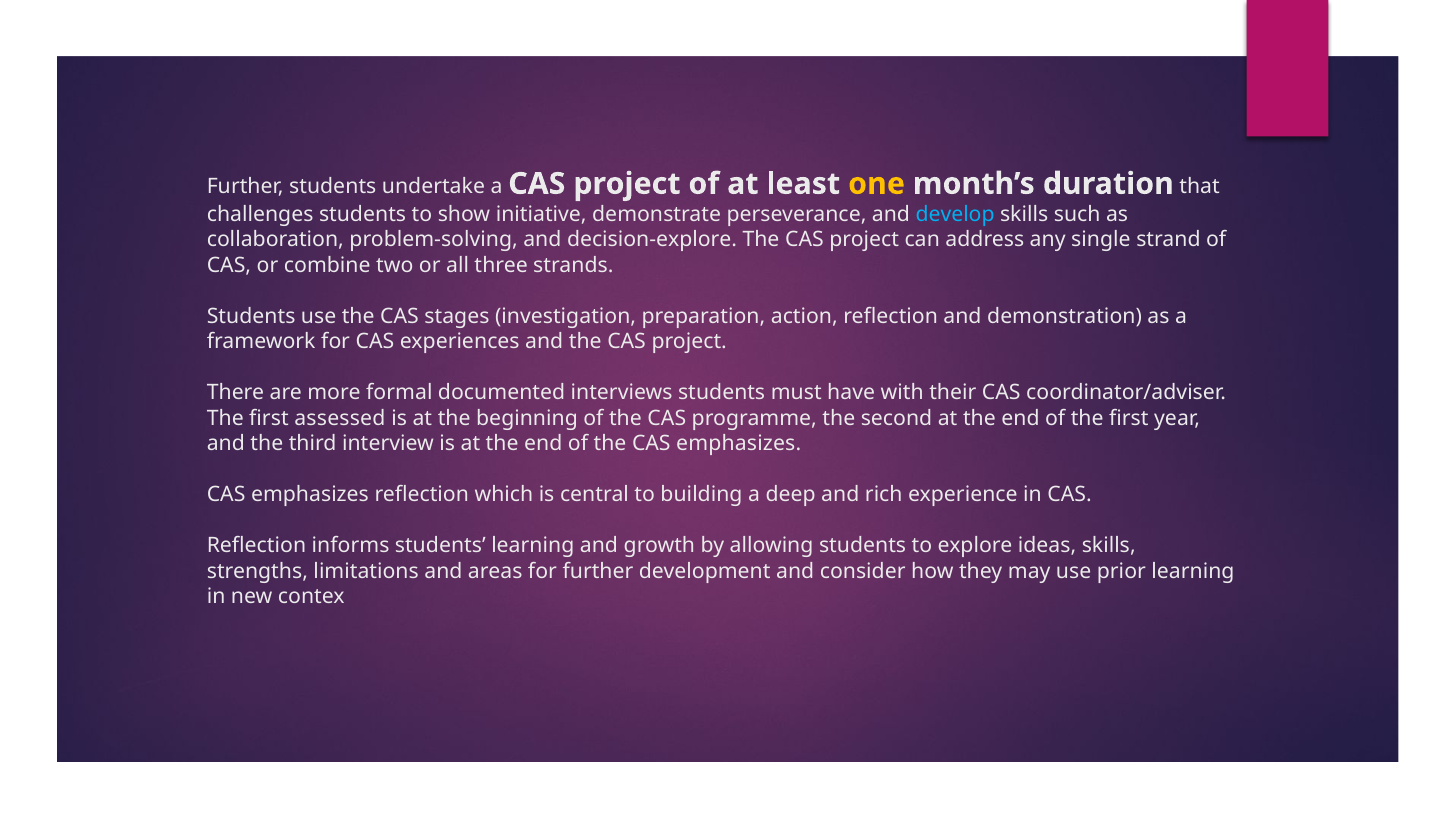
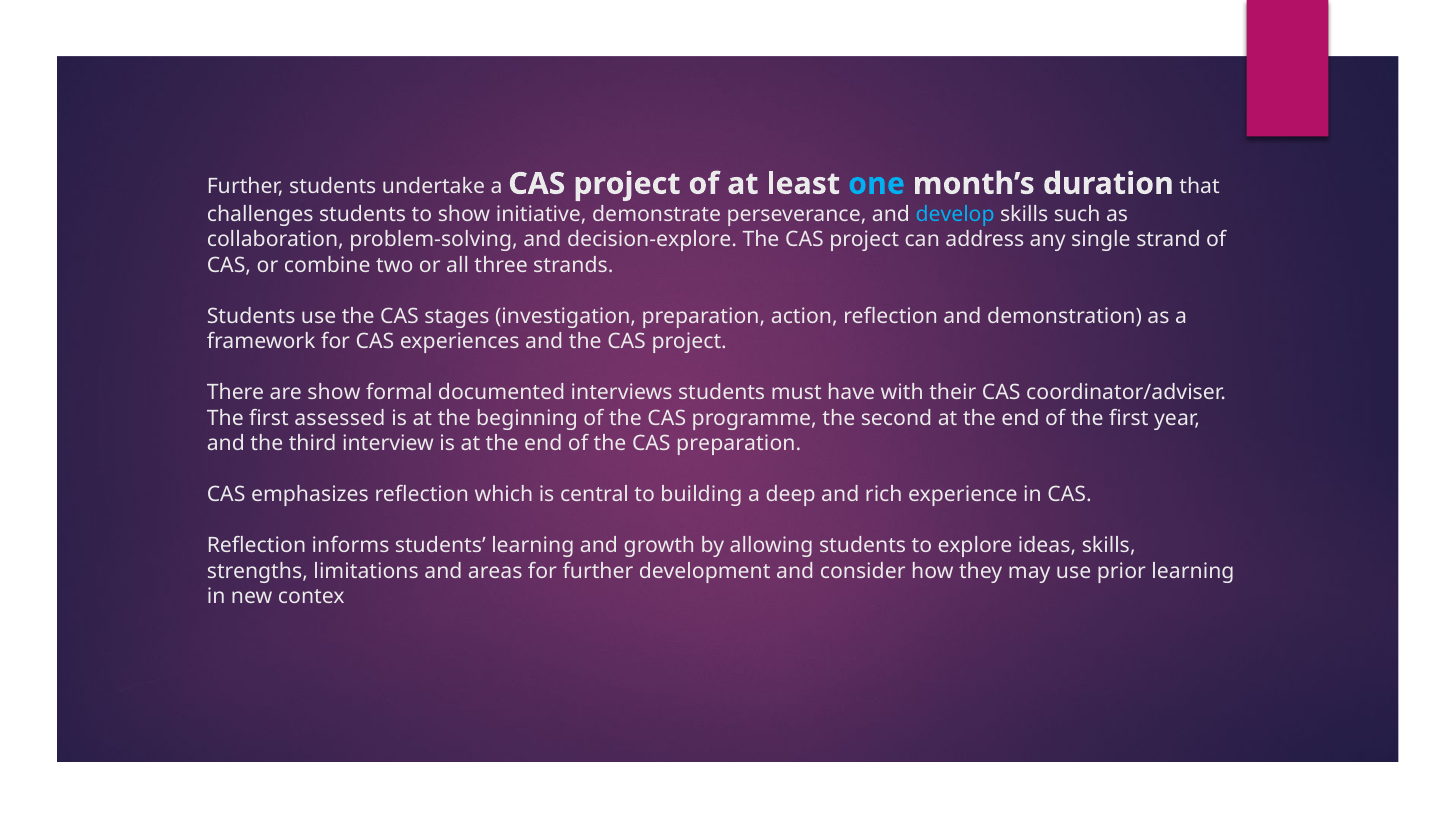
one colour: yellow -> light blue (877, 184)
are more: more -> show (334, 393)
the CAS emphasizes: emphasizes -> preparation (739, 444)
